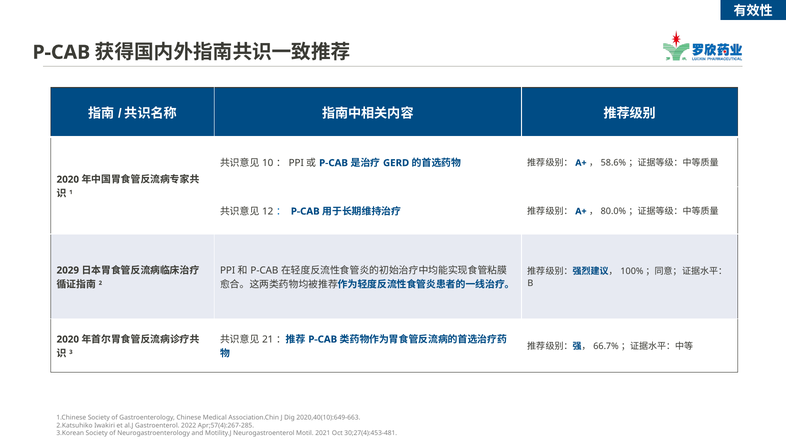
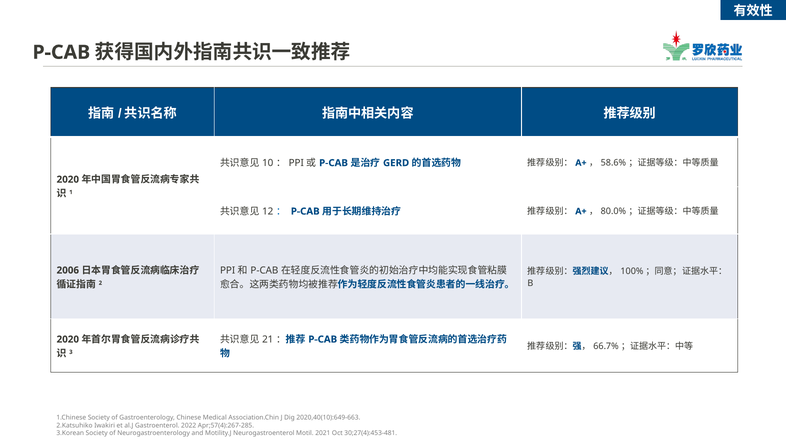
2029: 2029 -> 2006 (68, 270)
